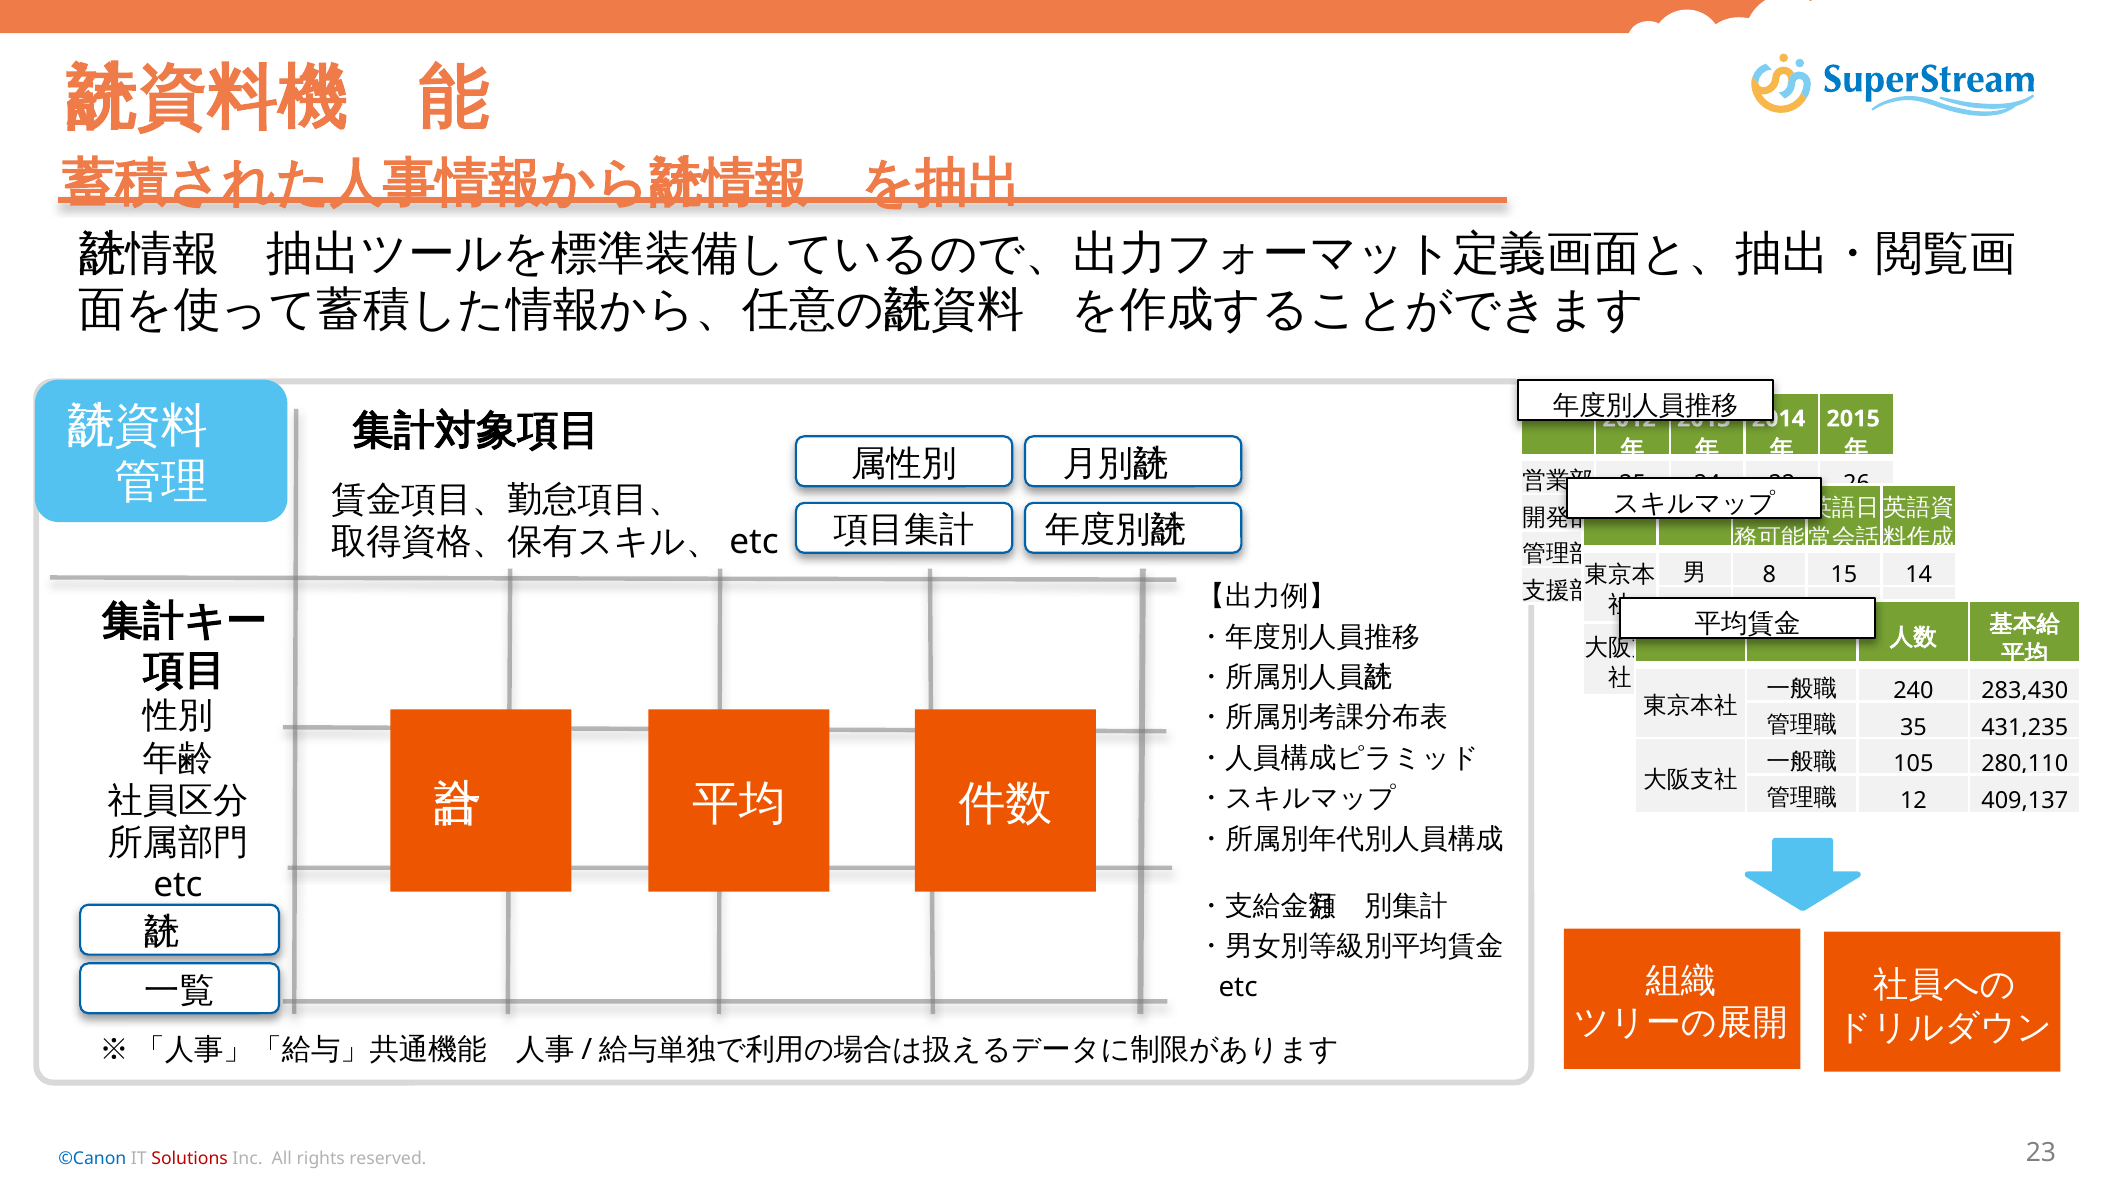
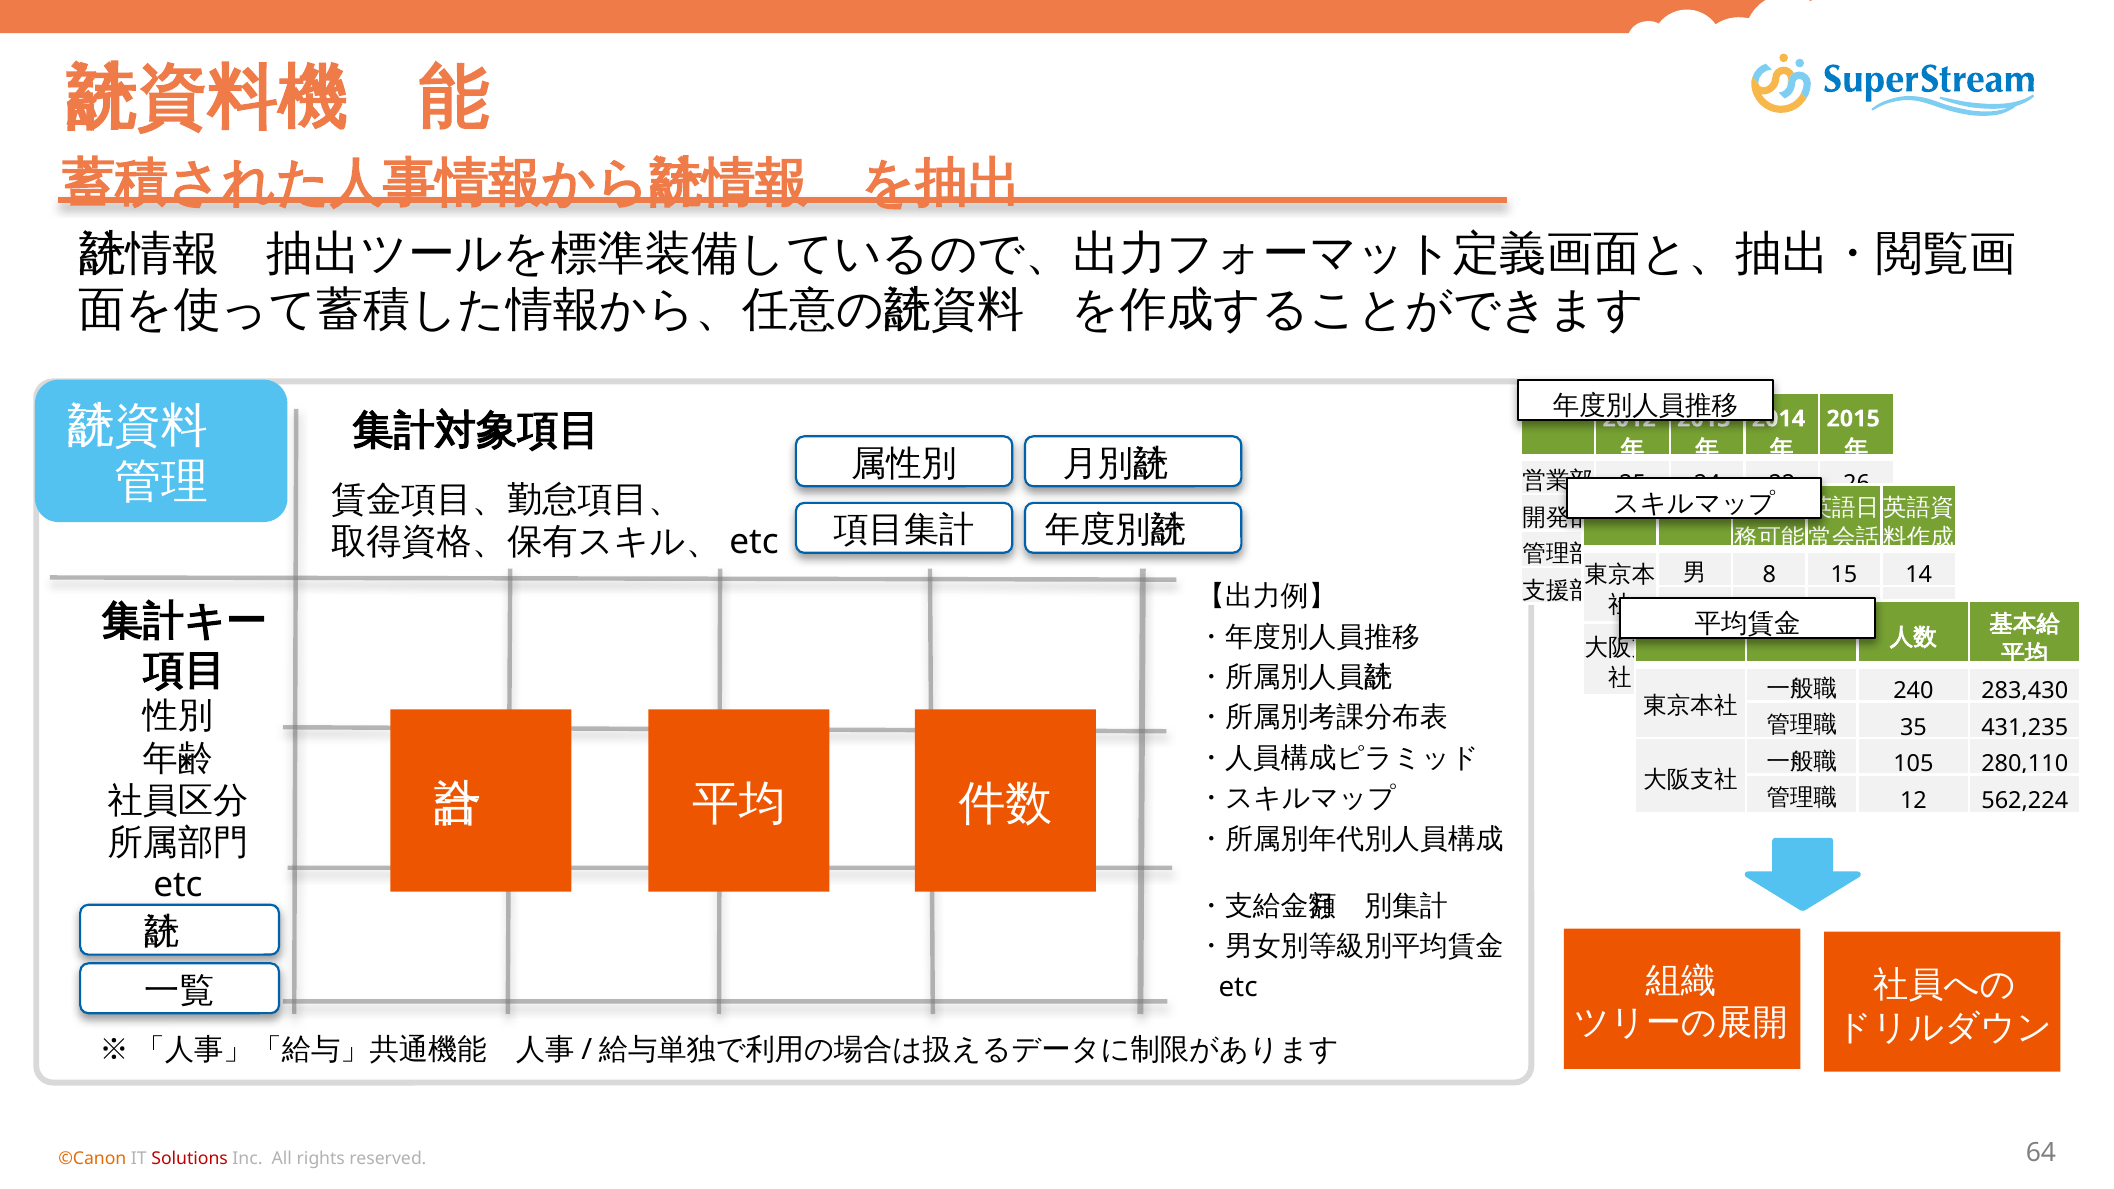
409,137: 409,137 -> 562,224 (2025, 801)
©Canon colour: blue -> orange (92, 1159)
23: 23 -> 64 (2041, 1153)
